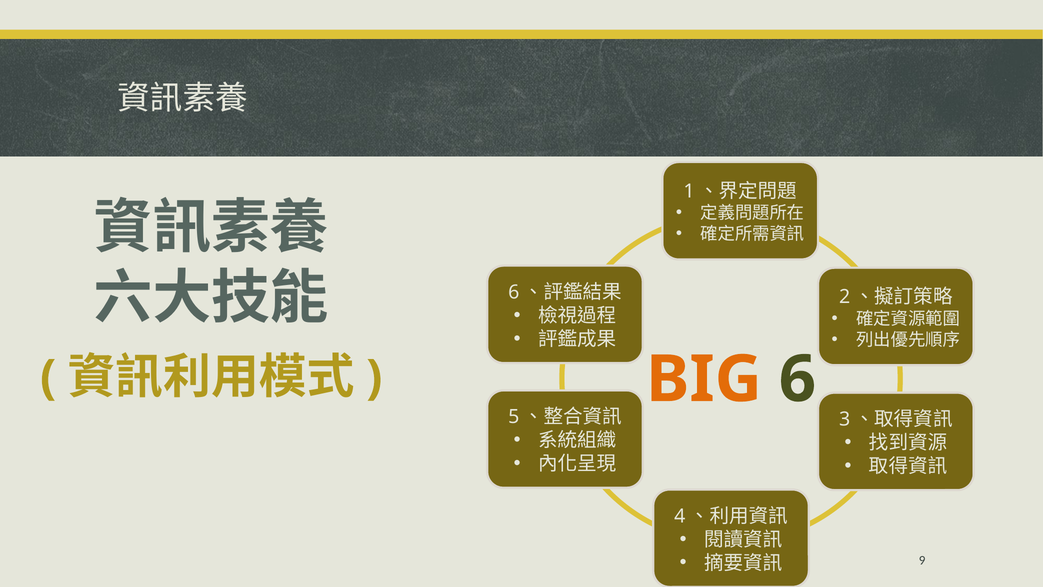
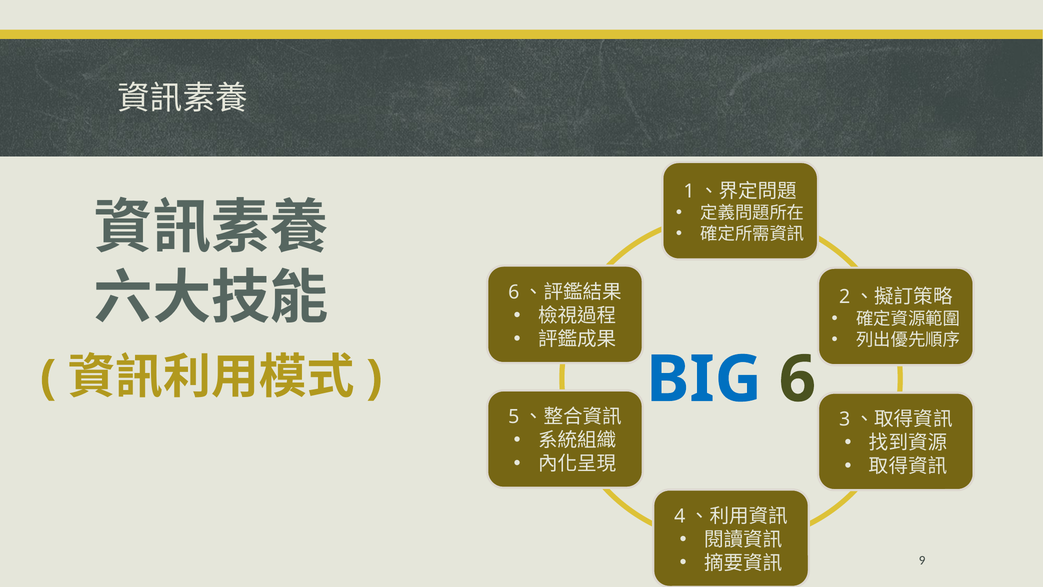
BIG colour: orange -> blue (704, 379)
